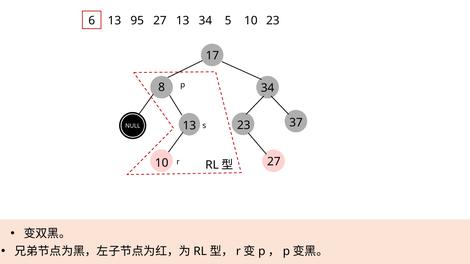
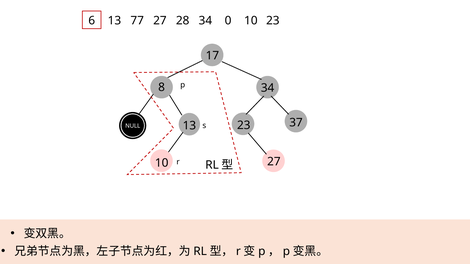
95: 95 -> 77 (137, 21)
27 13: 13 -> 28 (183, 21)
5: 5 -> 0 (228, 21)
